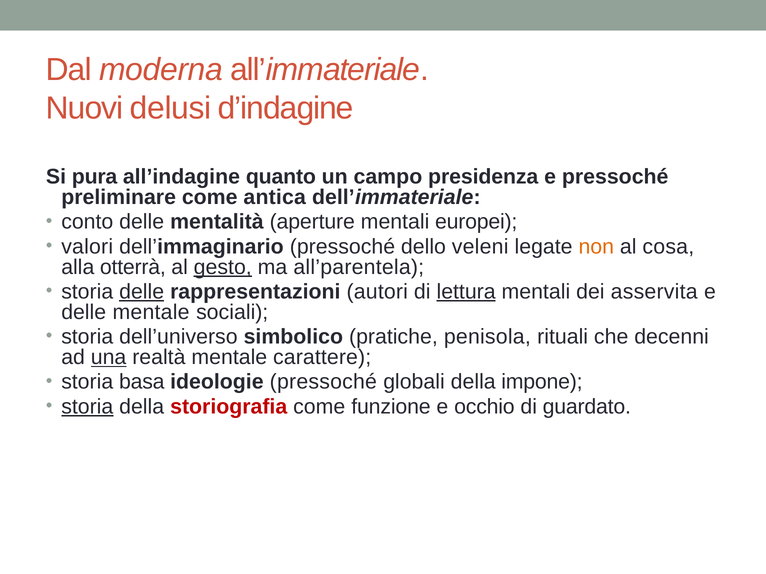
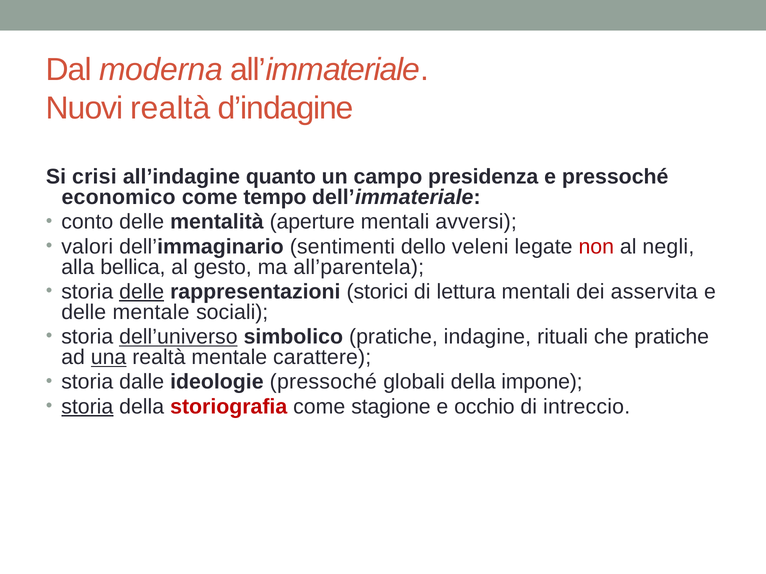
Nuovi delusi: delusi -> realtà (170, 108)
pura: pura -> crisi (94, 177)
preliminare: preliminare -> economico (119, 197)
antica: antica -> tempo (275, 197)
europei: europei -> avversi (476, 222)
dell’immaginario pressoché: pressoché -> sentimenti (342, 247)
non colour: orange -> red (596, 247)
cosa: cosa -> negli (668, 247)
otterrà: otterrà -> bellica (133, 267)
gesto underline: present -> none (223, 267)
autori: autori -> storici (377, 292)
lettura underline: present -> none (466, 292)
dell’universo underline: none -> present (178, 337)
penisola: penisola -> indagine (487, 337)
che decenni: decenni -> pratiche (672, 337)
basa: basa -> dalle (142, 382)
funzione: funzione -> stagione (391, 407)
guardato: guardato -> intreccio (587, 407)
